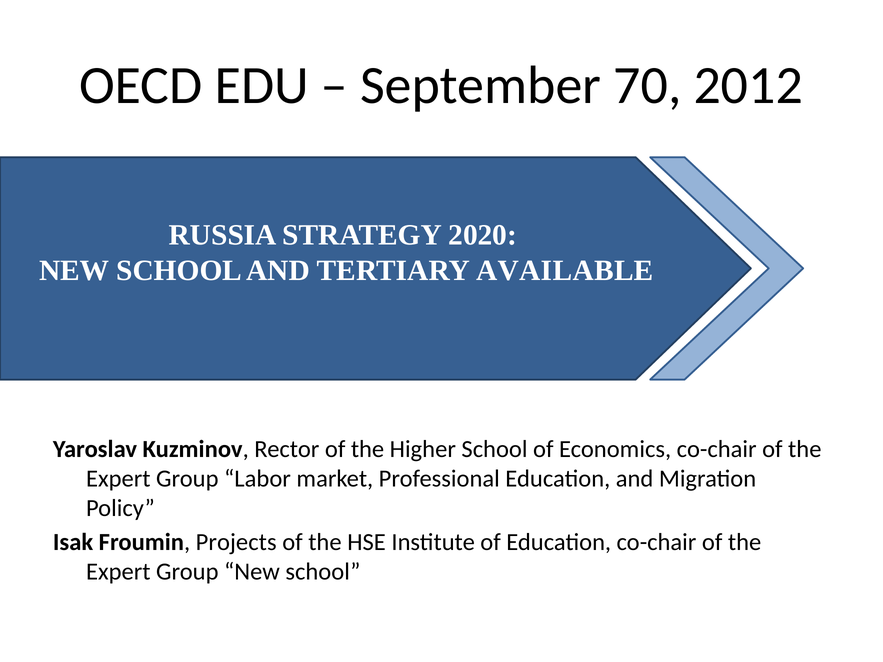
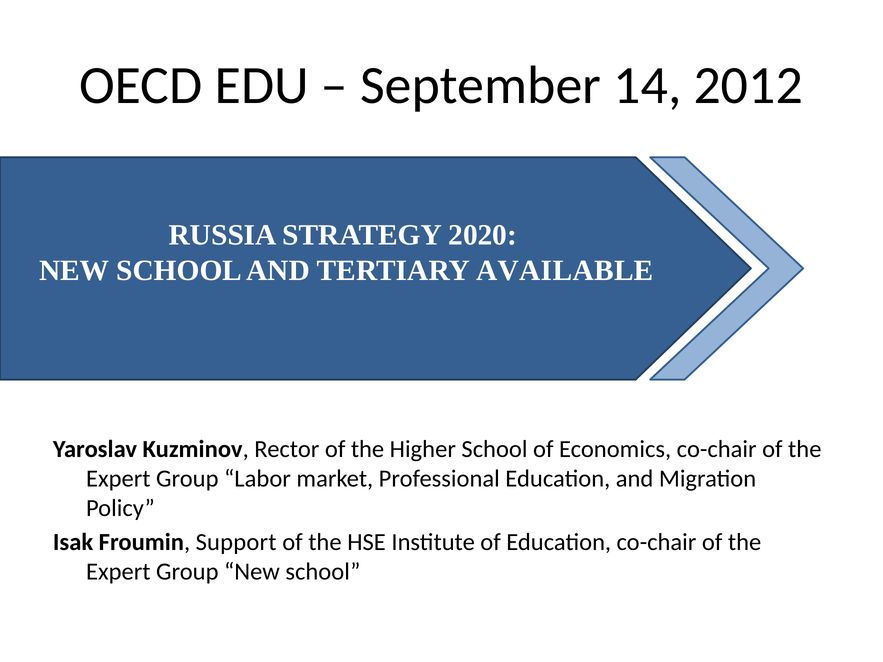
70: 70 -> 14 (647, 85)
Projects: Projects -> Support (236, 543)
